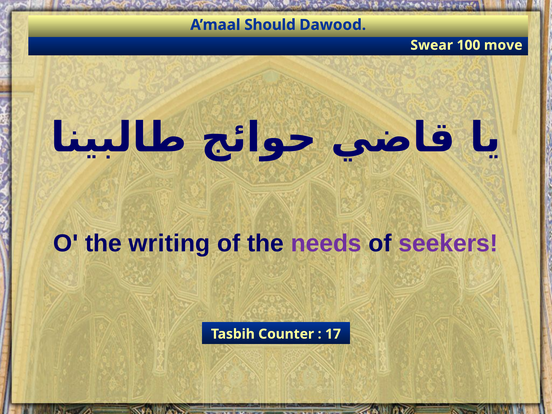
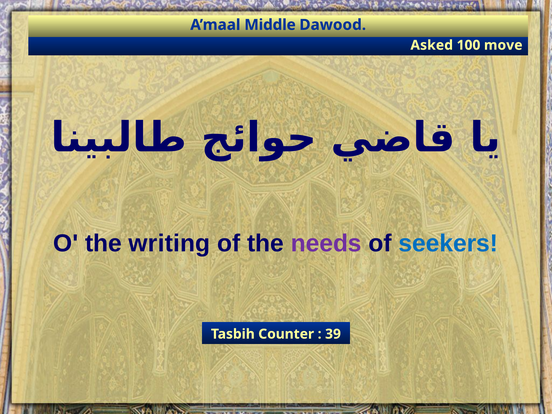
Should: Should -> Middle (270, 25)
Swear: Swear -> Asked (432, 45)
seekers colour: purple -> blue (448, 243)
17: 17 -> 39 (333, 334)
